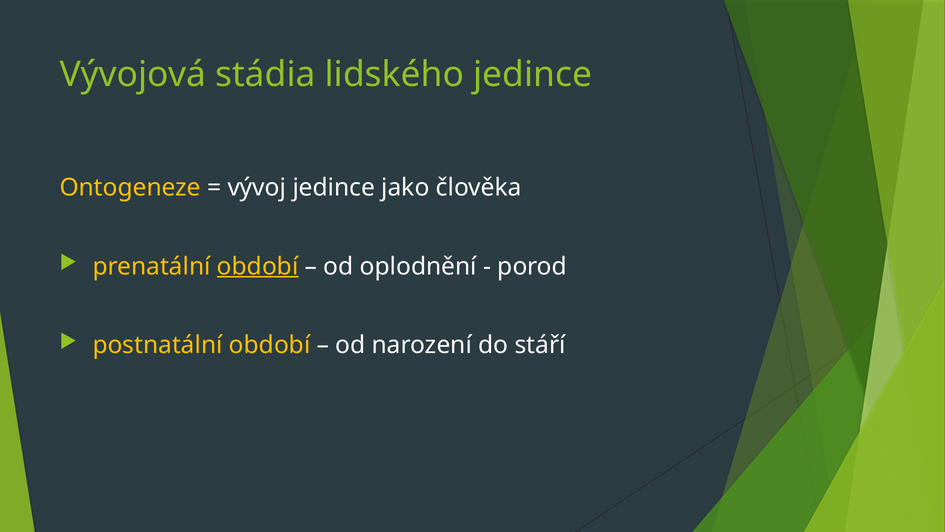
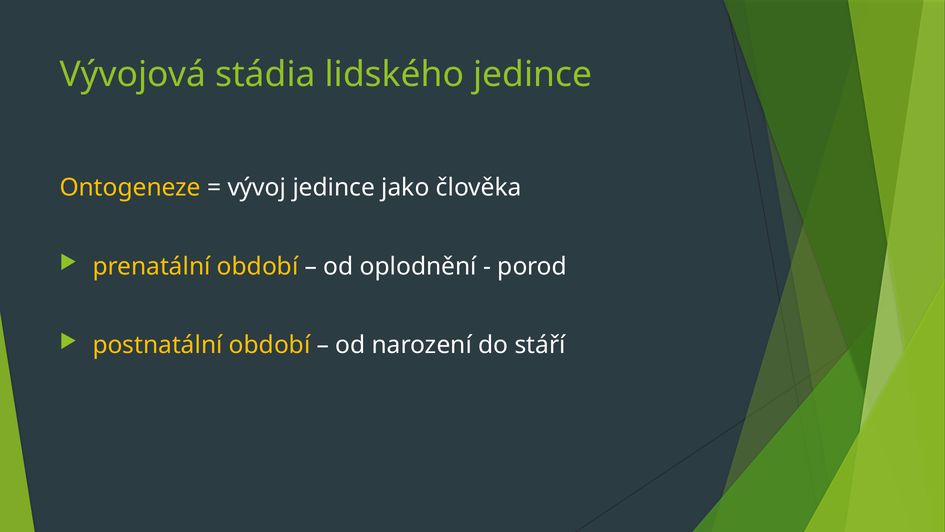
období underline: present -> none (258, 266)
